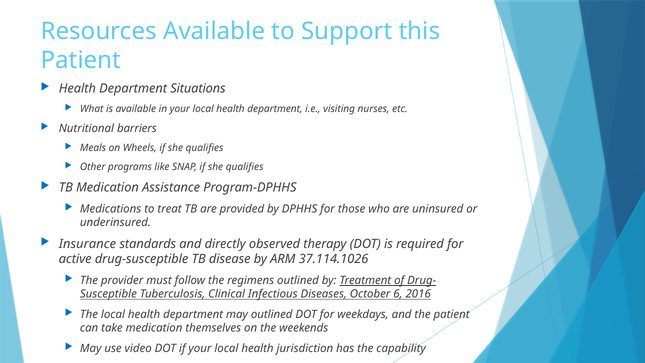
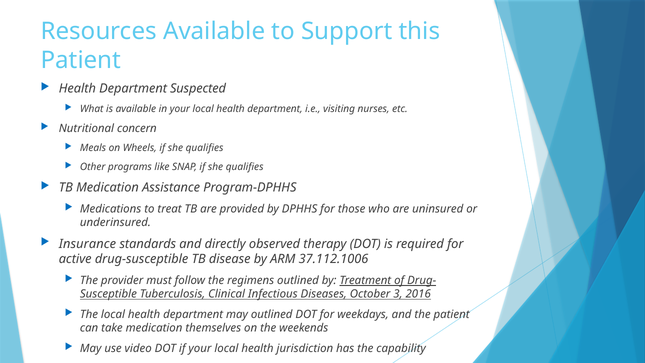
Situations: Situations -> Suspected (198, 89)
barriers: barriers -> concern (137, 129)
37.114.1026: 37.114.1026 -> 37.112.1006 (334, 259)
6: 6 -> 3 (398, 294)
